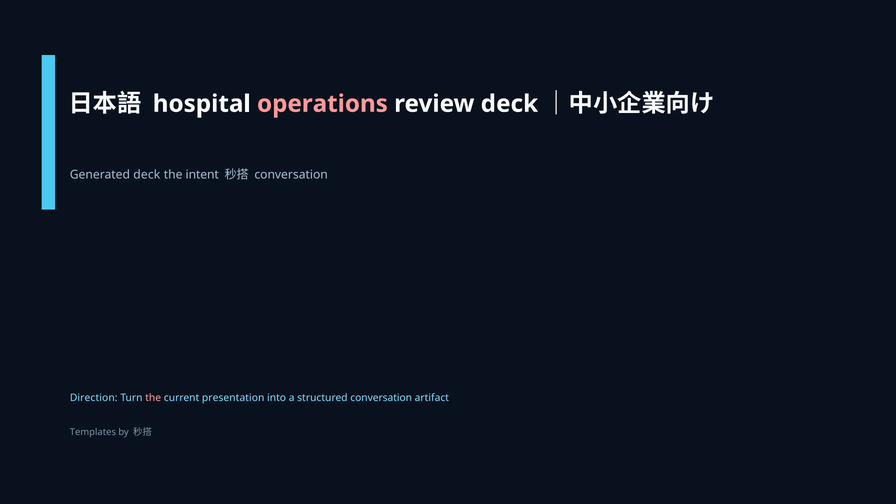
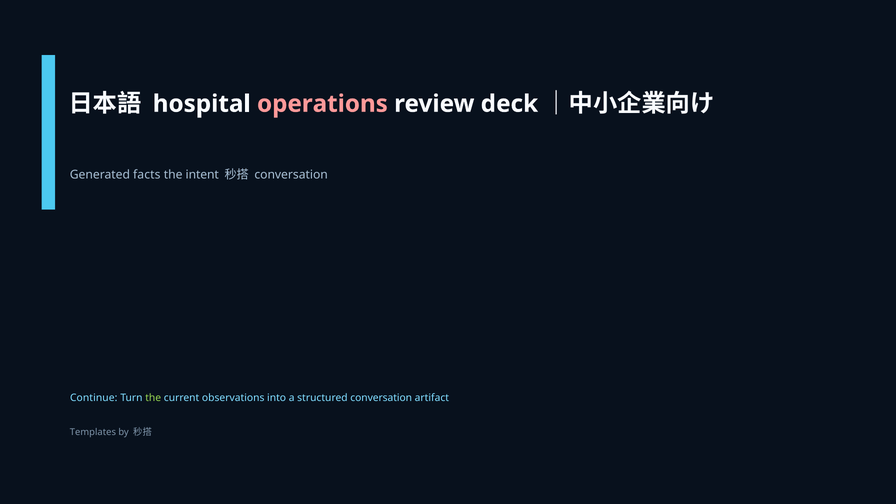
Generated deck: deck -> facts (147, 175)
Direction: Direction -> Continue (94, 398)
the colour: pink -> light green (153, 398)
presentation: presentation -> observations (233, 398)
